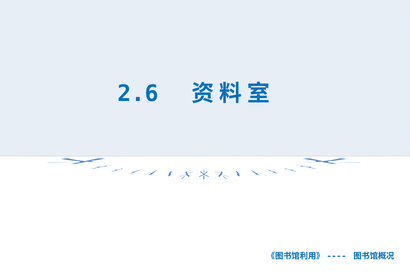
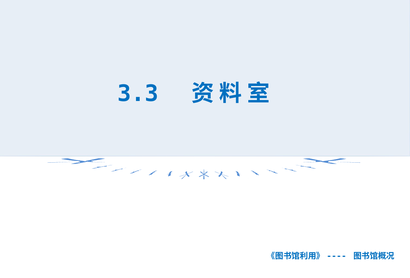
2.6: 2.6 -> 3.3 (138, 94)
